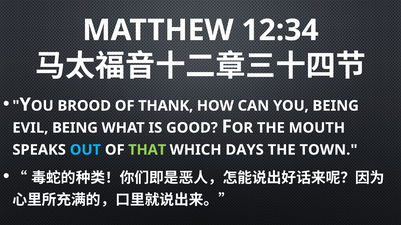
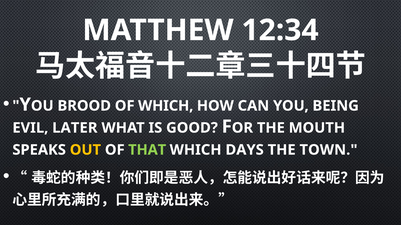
OF THANK: THANK -> WHICH (166, 106)
EVIL BEING: BEING -> LATER (75, 128)
OUT colour: light blue -> yellow (85, 150)
